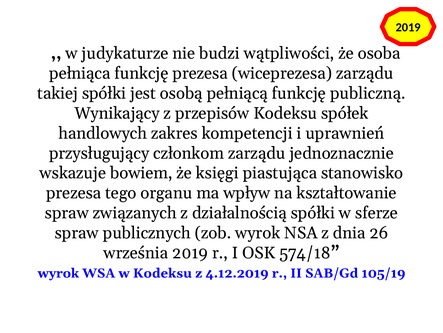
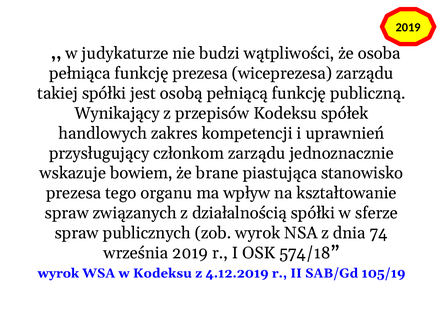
księgi: księgi -> brane (217, 173)
26: 26 -> 74 (379, 233)
